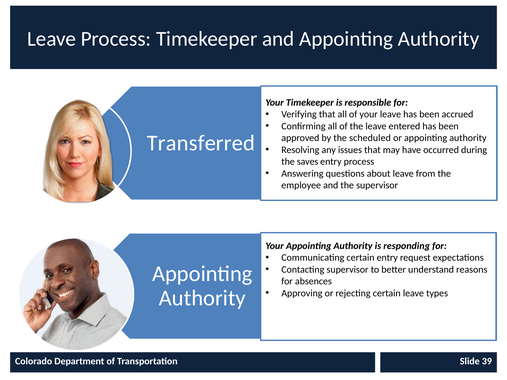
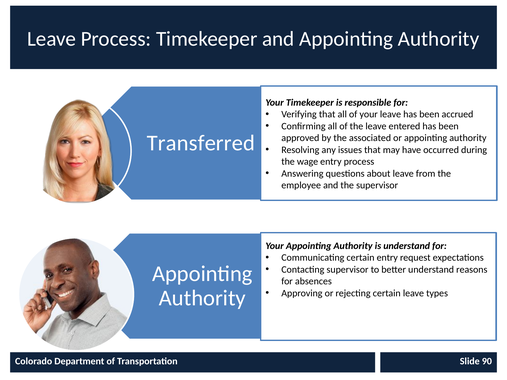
scheduled: scheduled -> associated (370, 138)
saves: saves -> wage (308, 162)
is responding: responding -> understand (407, 246)
39: 39 -> 90 (487, 362)
